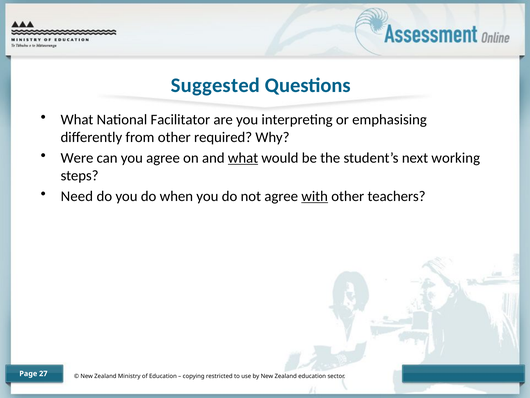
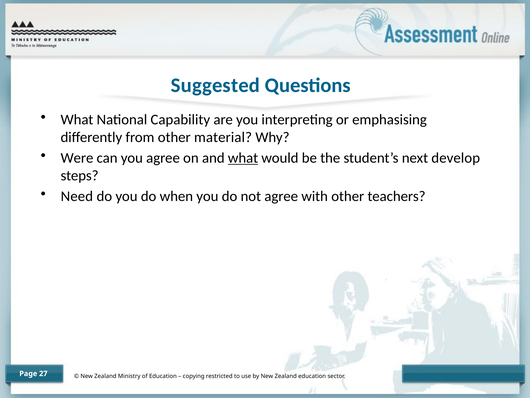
Facilitator: Facilitator -> Capability (180, 119)
required: required -> material (223, 137)
working: working -> develop (456, 158)
with underline: present -> none (315, 196)
